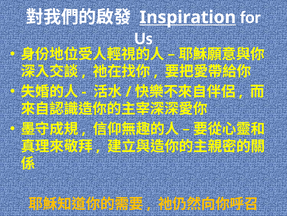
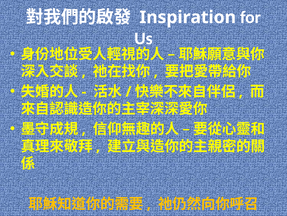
Inspiration underline: present -> none (188, 17)
